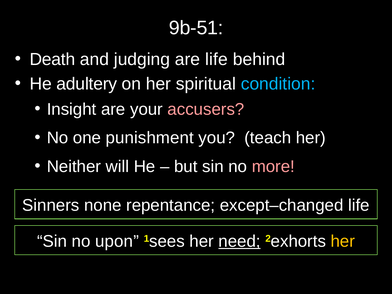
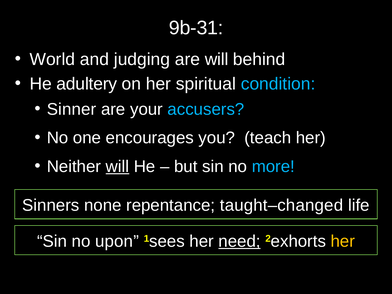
9b-51: 9b-51 -> 9b-31 (196, 28)
Death: Death -> World (52, 59)
are life: life -> will (217, 59)
Insight: Insight -> Sinner (72, 109)
accusers colour: pink -> light blue (206, 109)
punishment: punishment -> encourages (150, 138)
will underline: none -> present (117, 166)
more colour: pink -> light blue (273, 166)
except–changed: except–changed -> taught–changed (282, 205)
